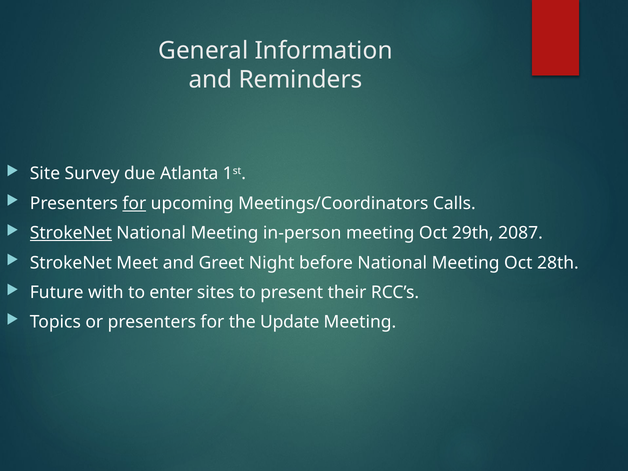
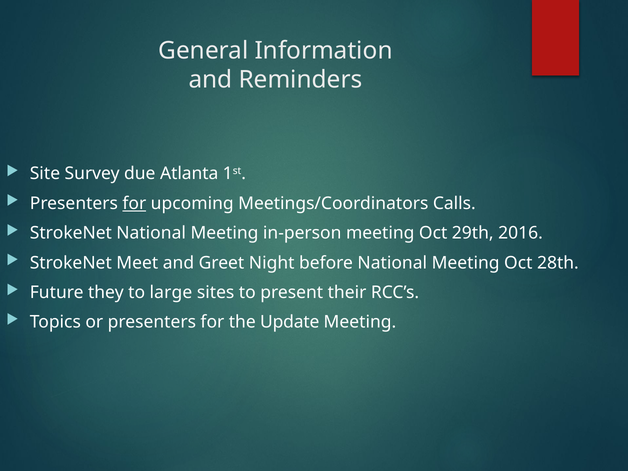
StrokeNet underline: present -> none (71, 233)
2087: 2087 -> 2016 (520, 233)
with: with -> they (106, 292)
enter: enter -> large (171, 292)
